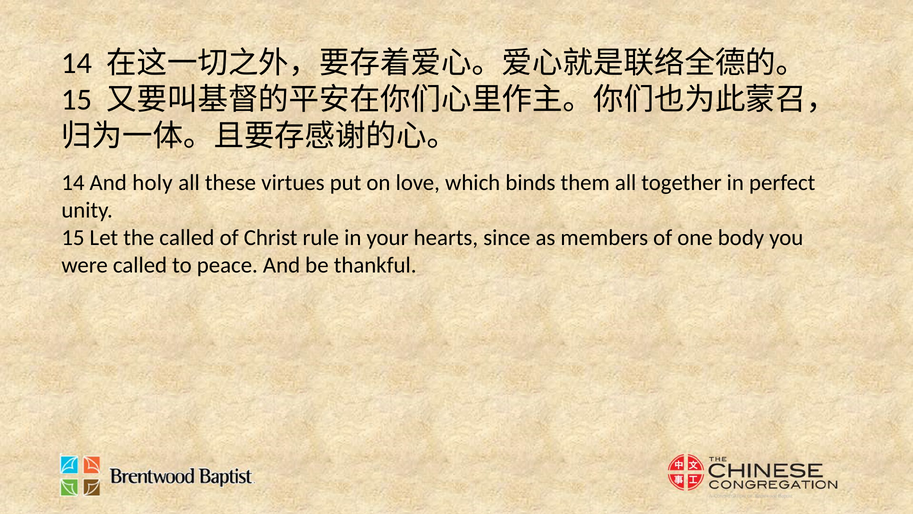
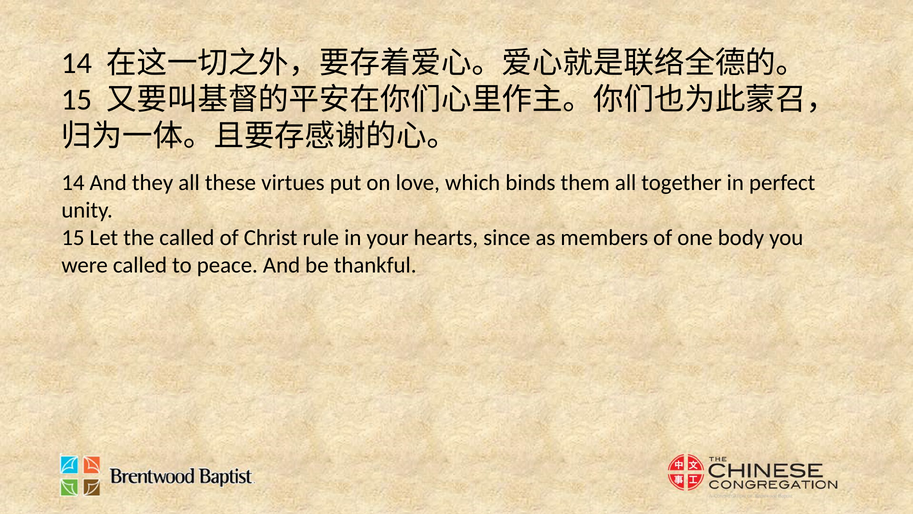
holy: holy -> they (153, 183)
